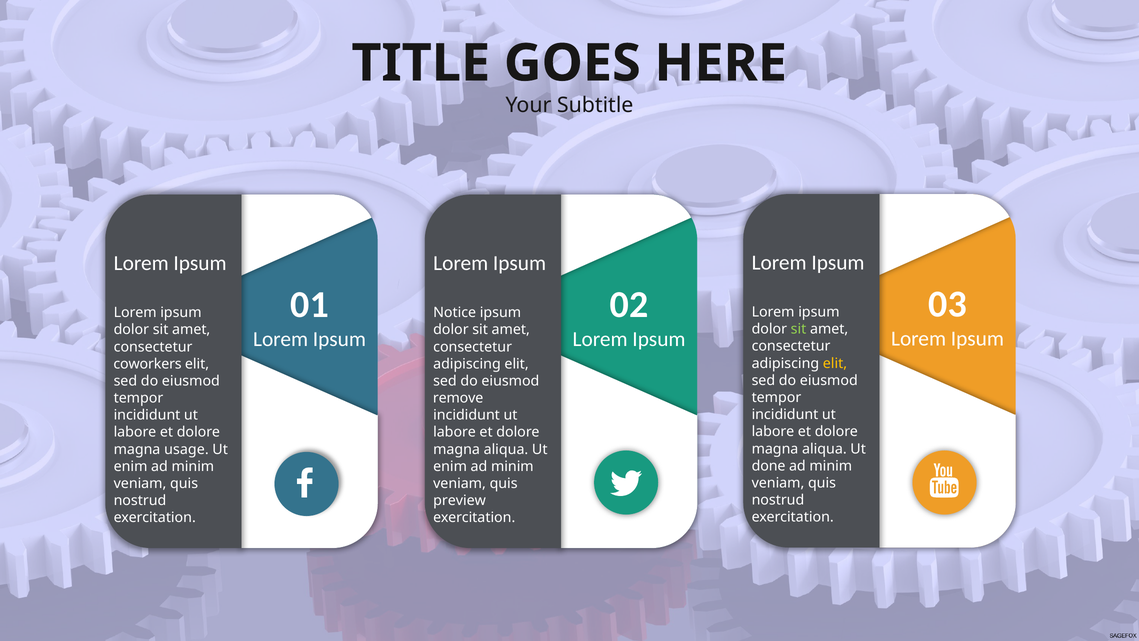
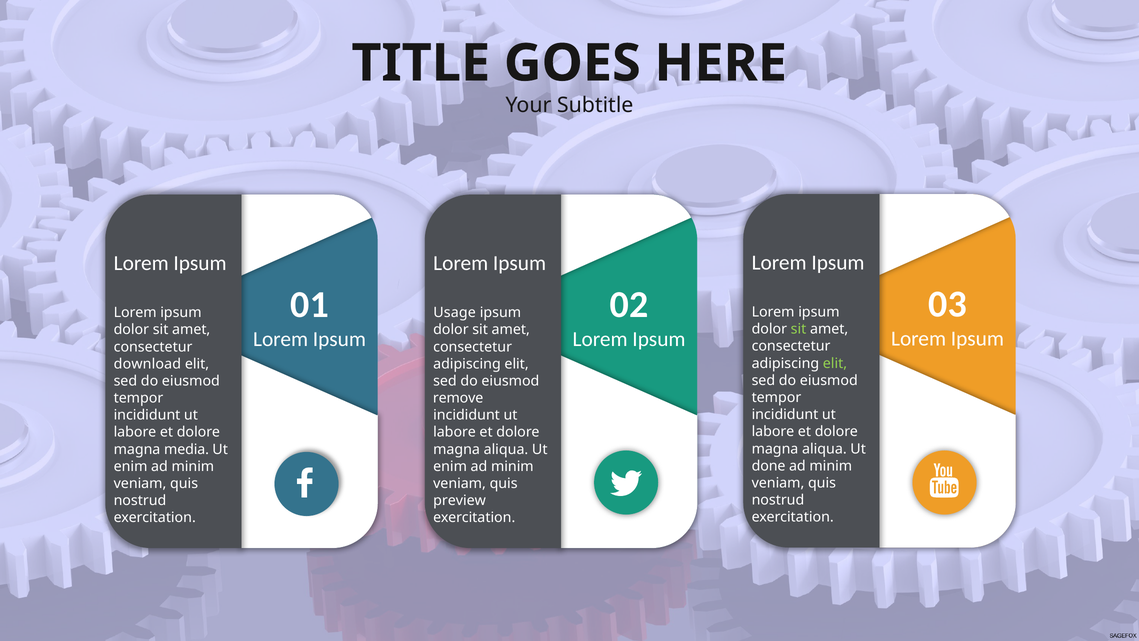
Notice: Notice -> Usage (455, 312)
elit colour: yellow -> light green (835, 363)
coworkers: coworkers -> download (147, 364)
usage: usage -> media (187, 449)
